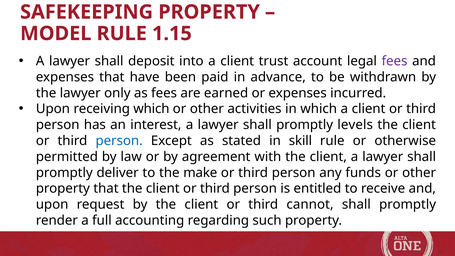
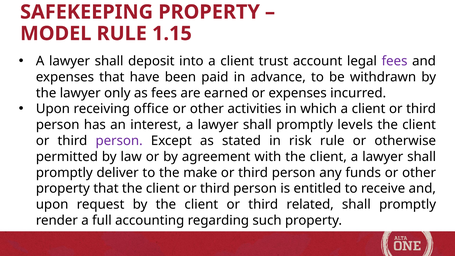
receiving which: which -> office (151, 109)
person colour: blue -> purple (119, 141)
skill: skill -> risk (300, 141)
cannot: cannot -> related (310, 204)
